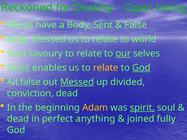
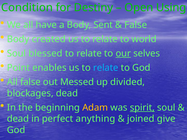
Reckoned: Reckoned -> Condition (27, 7)
blessed: blessed -> created (49, 39)
savoury: savoury -> blessed (45, 54)
Does: Does -> Point (18, 68)
relate colour: yellow -> light blue (106, 68)
God underline: present -> none (141, 68)
Messed underline: present -> none (77, 82)
conviction: conviction -> blockages (30, 93)
fully: fully -> give (166, 119)
